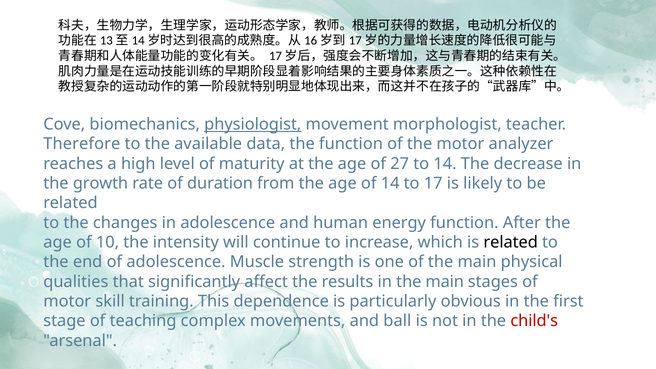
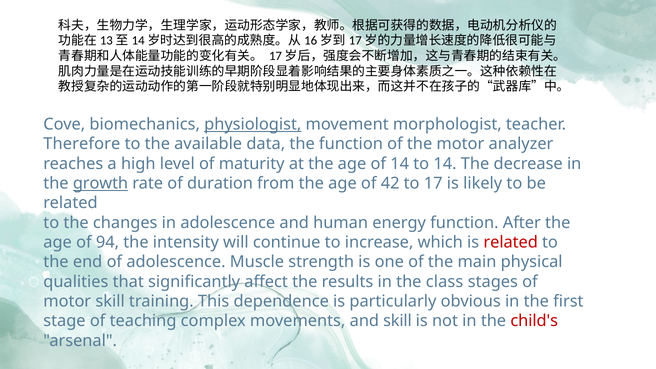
of 27: 27 -> 14 (400, 164)
growth underline: none -> present (100, 183)
of 14: 14 -> 42 (390, 183)
10: 10 -> 94 (107, 242)
related colour: black -> red (511, 242)
in the main: main -> class (445, 282)
and ball: ball -> skill (397, 321)
